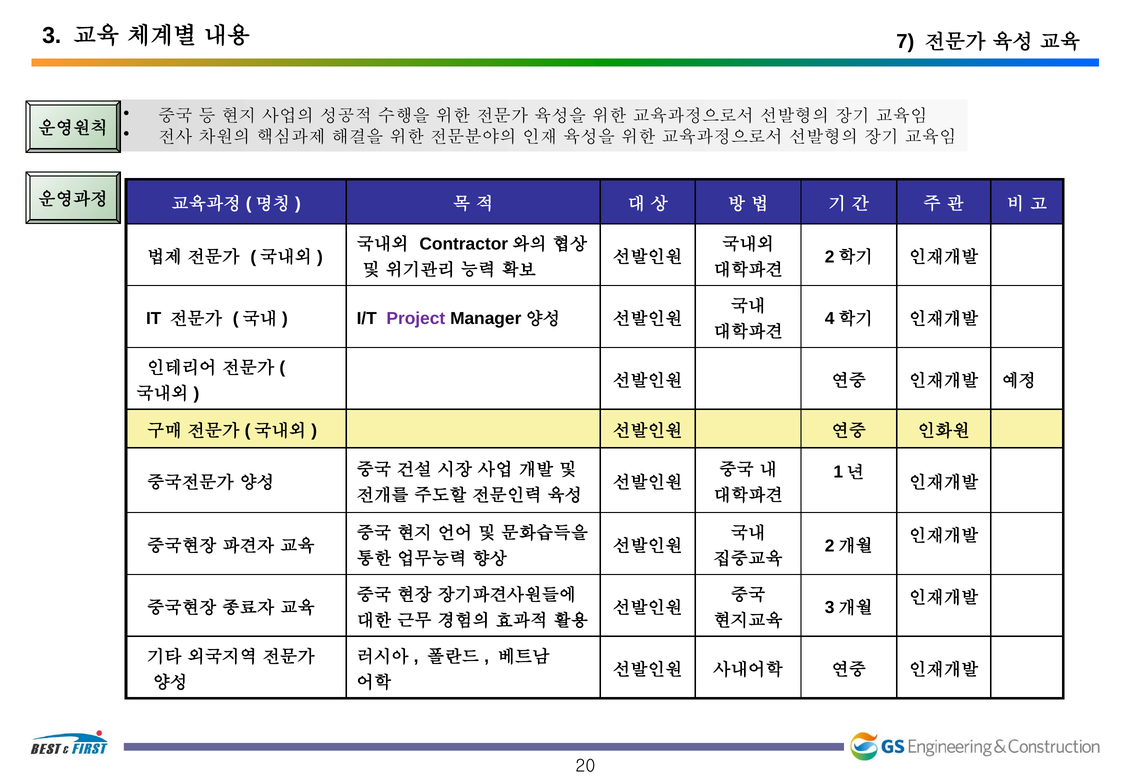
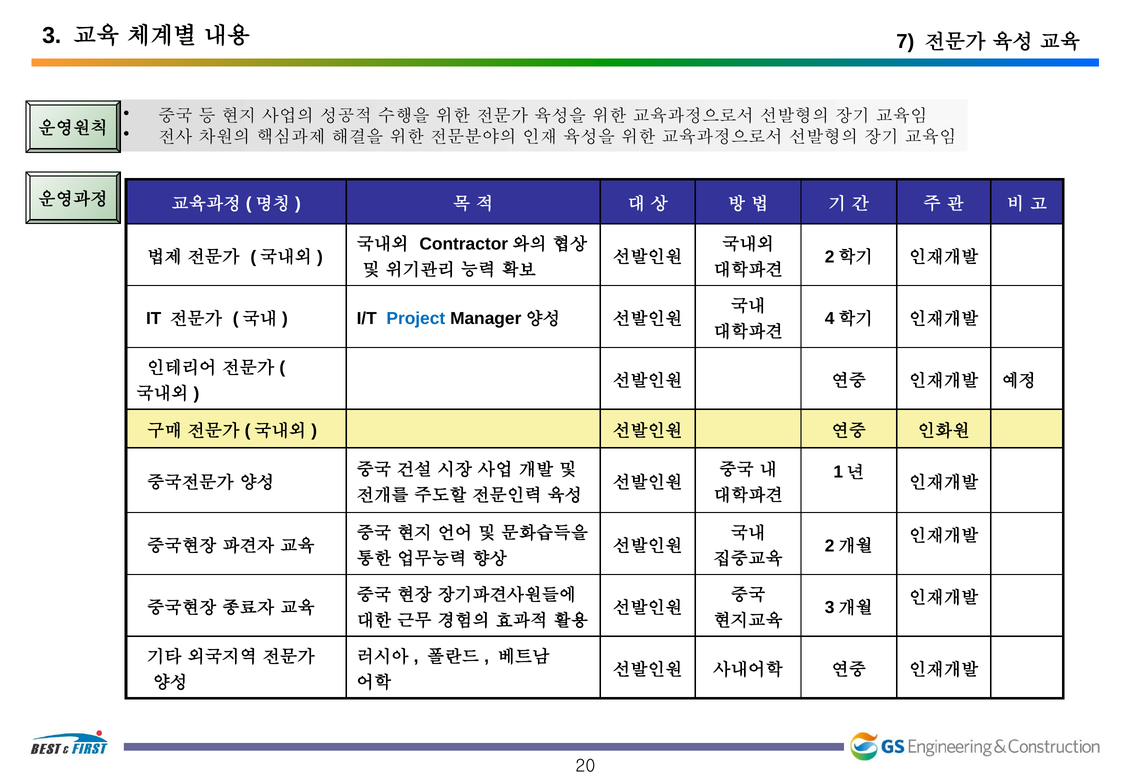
Project colour: purple -> blue (416, 319)
